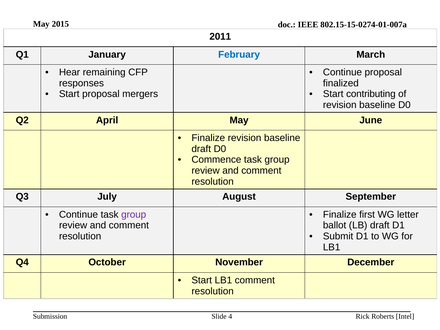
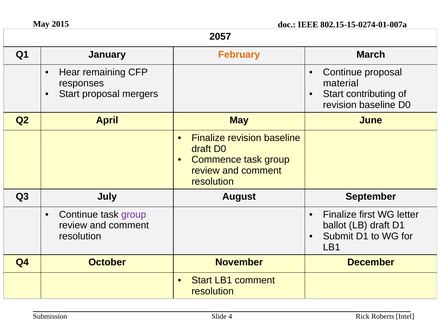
2011: 2011 -> 2057 (220, 37)
February colour: blue -> orange (239, 54)
finalized: finalized -> material (341, 83)
